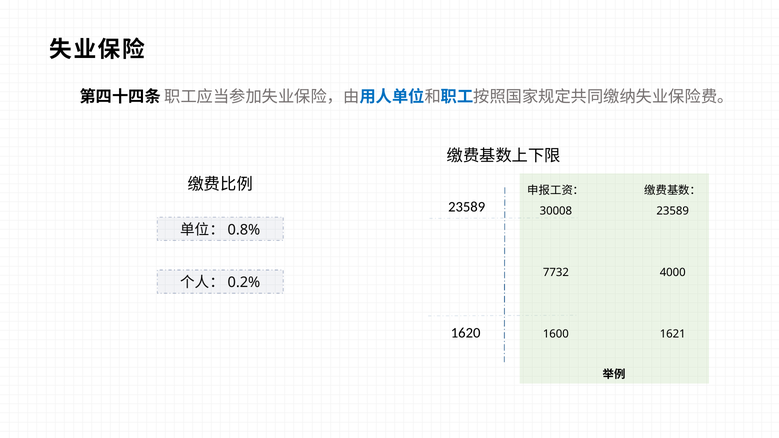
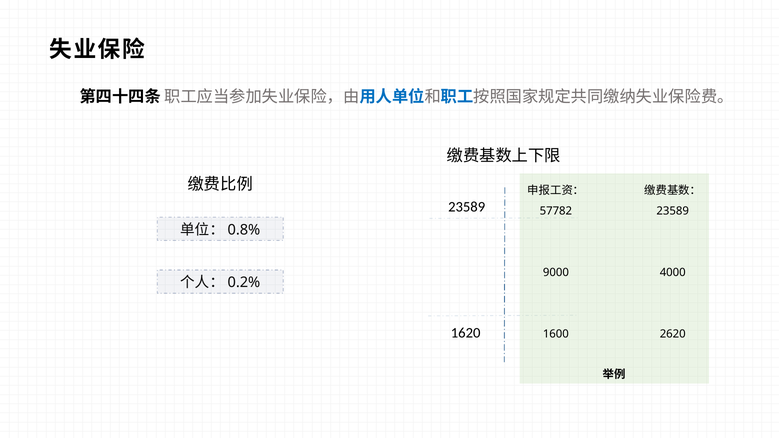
30008: 30008 -> 57782 (556, 211)
7732: 7732 -> 9000 (556, 273)
1621: 1621 -> 2620 (673, 334)
